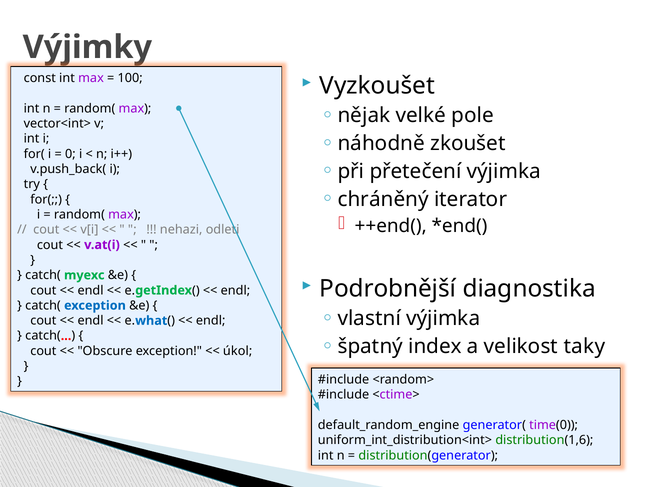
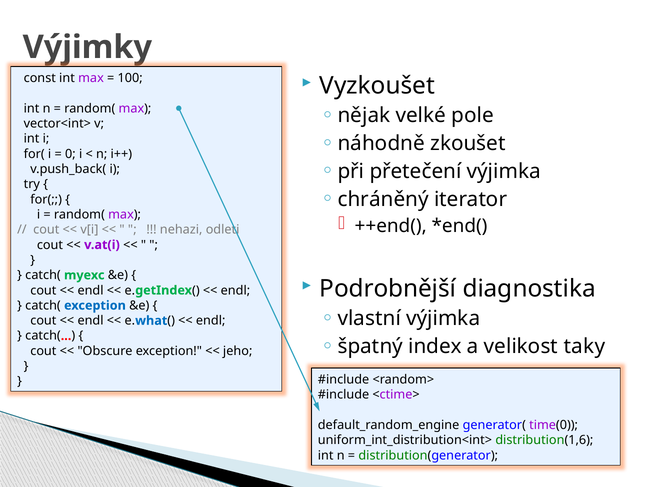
úkol: úkol -> jeho (238, 351)
